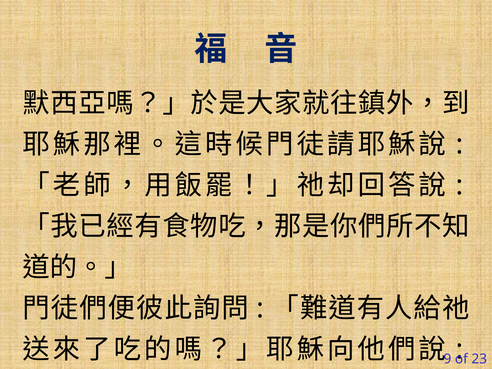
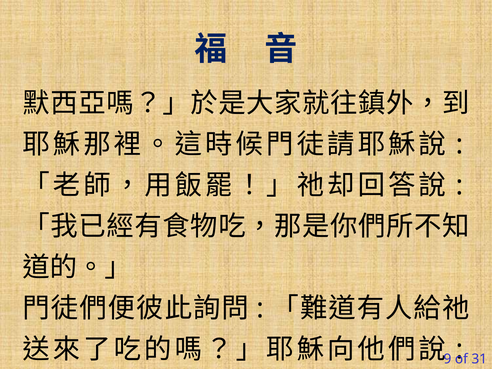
23: 23 -> 31 (479, 359)
